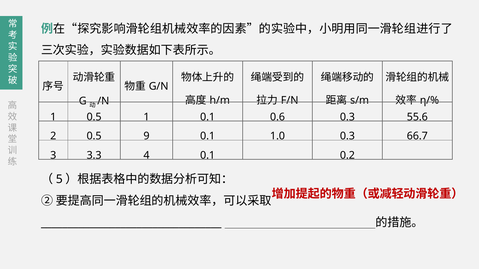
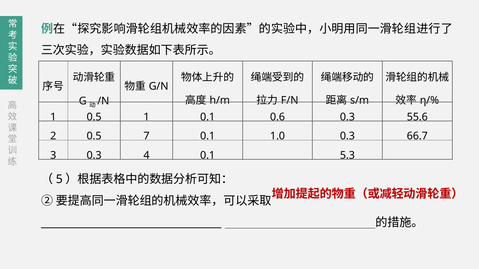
9: 9 -> 7 (146, 136)
3 3.3: 3.3 -> 0.3 (94, 155)
0.2: 0.2 -> 5.3 (347, 155)
